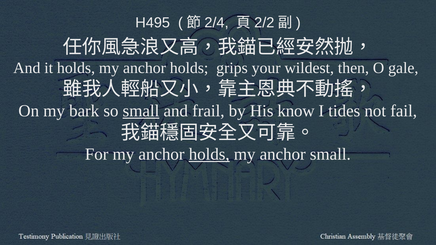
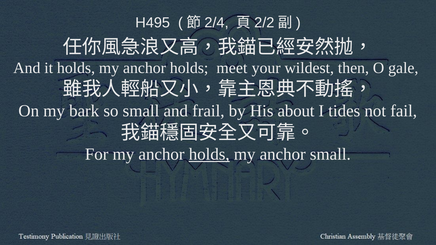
grips: grips -> meet (232, 68)
small underline: present -> none (141, 111)
know: know -> about (296, 111)
